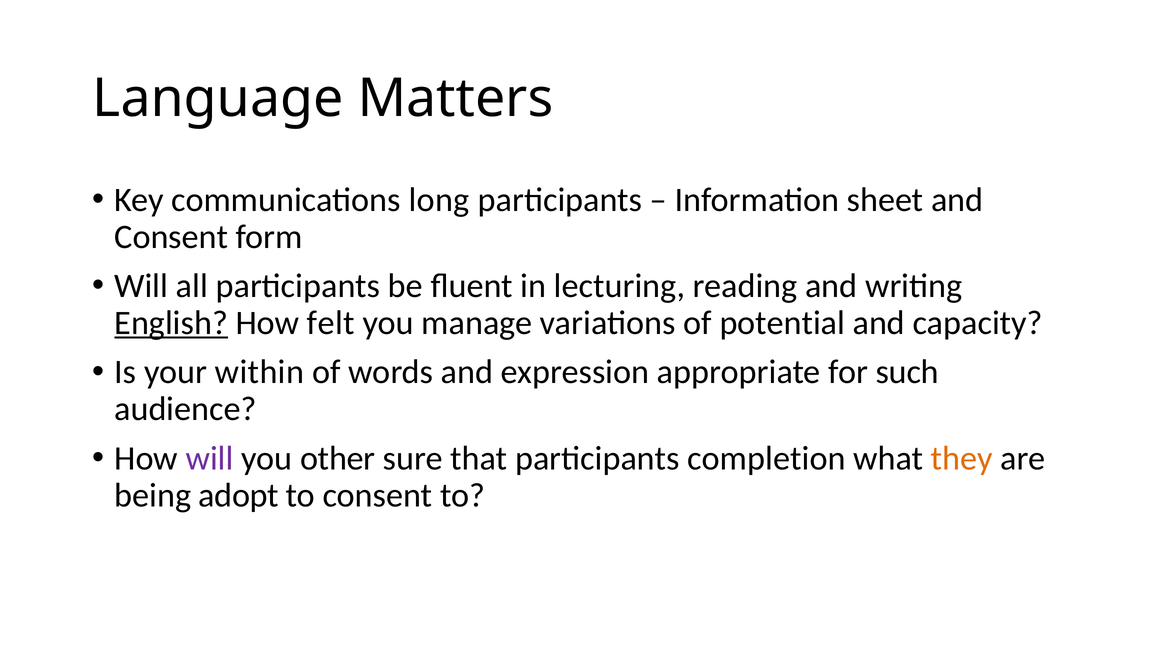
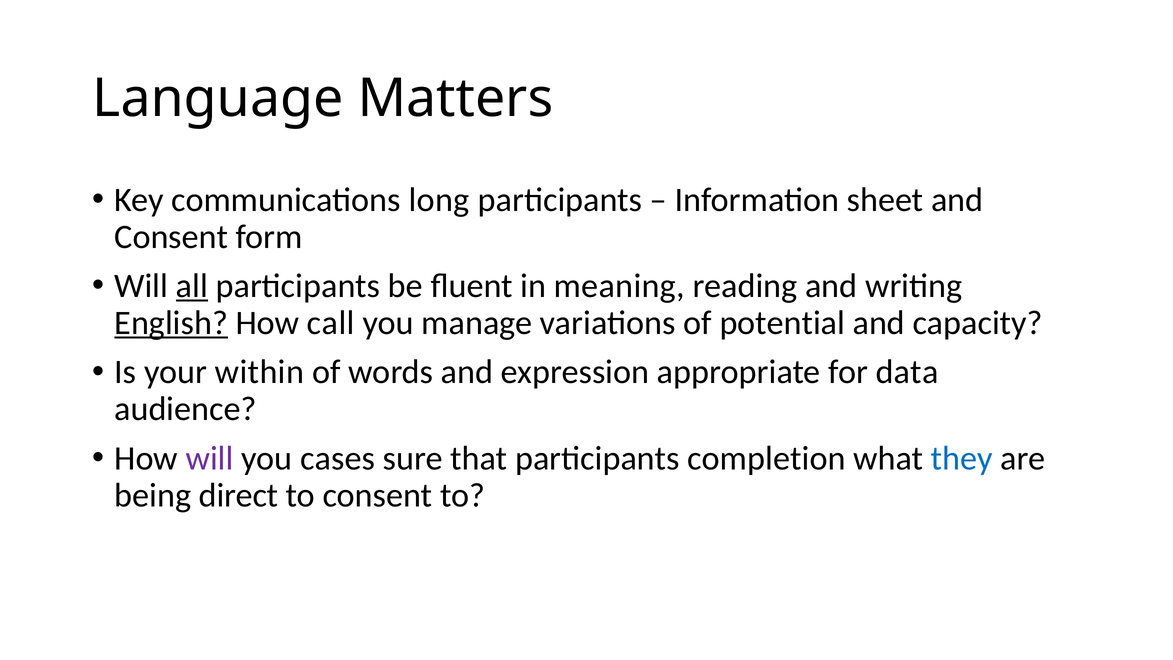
all underline: none -> present (192, 286)
lecturing: lecturing -> meaning (619, 286)
felt: felt -> call (331, 323)
such: such -> data (907, 372)
other: other -> cases (338, 458)
they colour: orange -> blue (962, 458)
adopt: adopt -> direct (239, 495)
